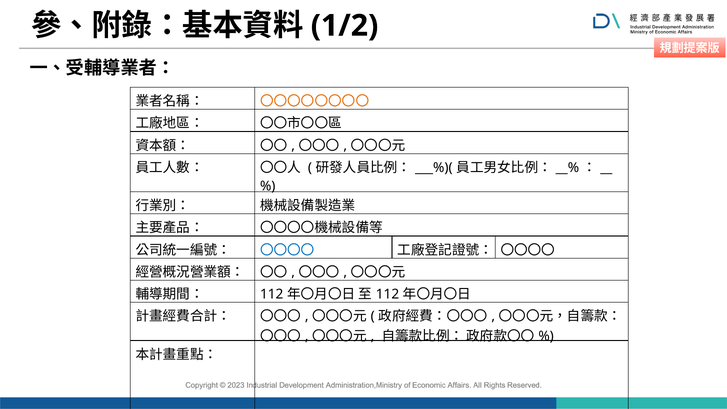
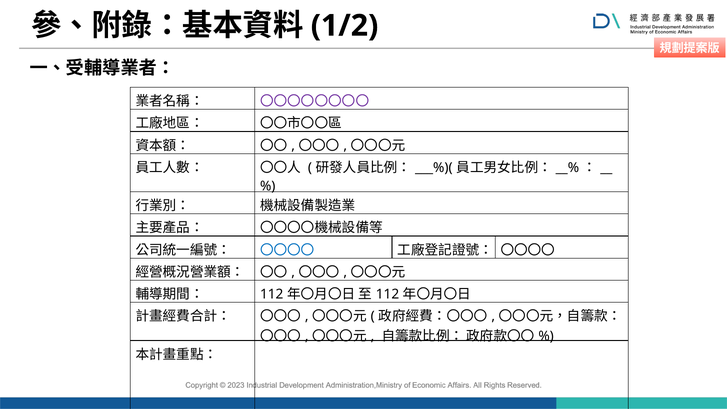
〇〇〇〇〇〇〇〇 colour: orange -> purple (315, 101)
